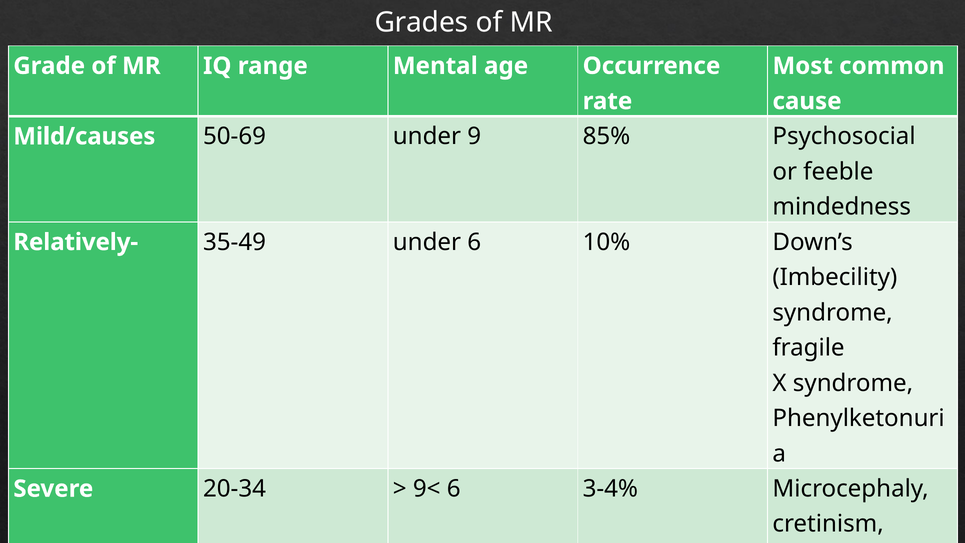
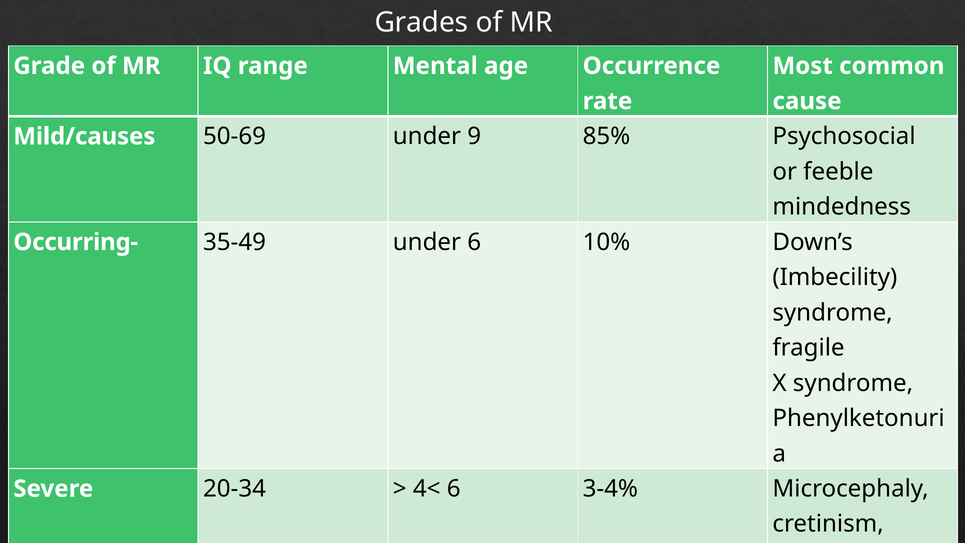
Relatively-: Relatively- -> Occurring- (76, 242)
9<: 9< -> 4< (427, 489)
